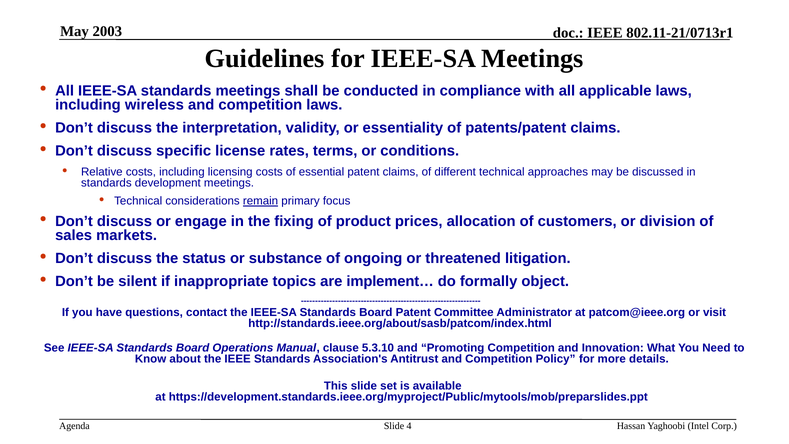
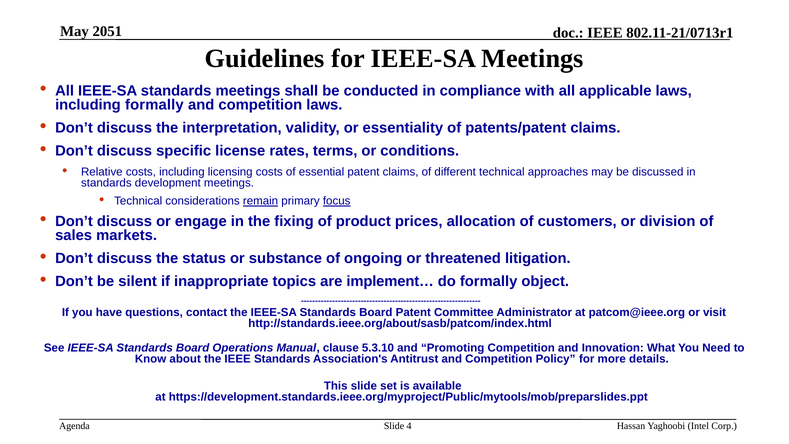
2003: 2003 -> 2051 (107, 31)
including wireless: wireless -> formally (154, 105)
focus underline: none -> present (337, 201)
